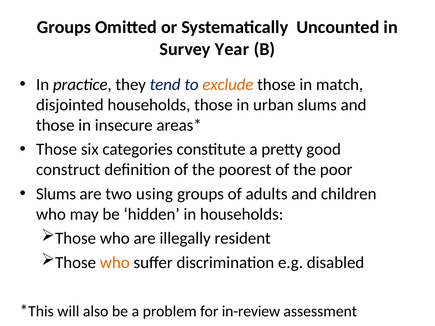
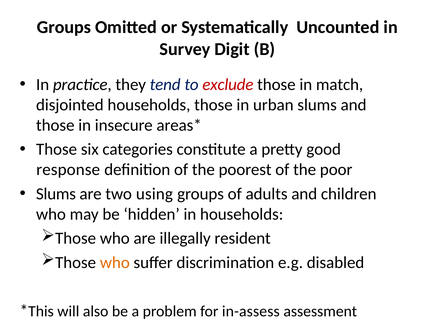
Year: Year -> Digit (232, 49)
exclude colour: orange -> red (228, 85)
construct: construct -> response (68, 170)
in-review: in-review -> in-assess (251, 311)
